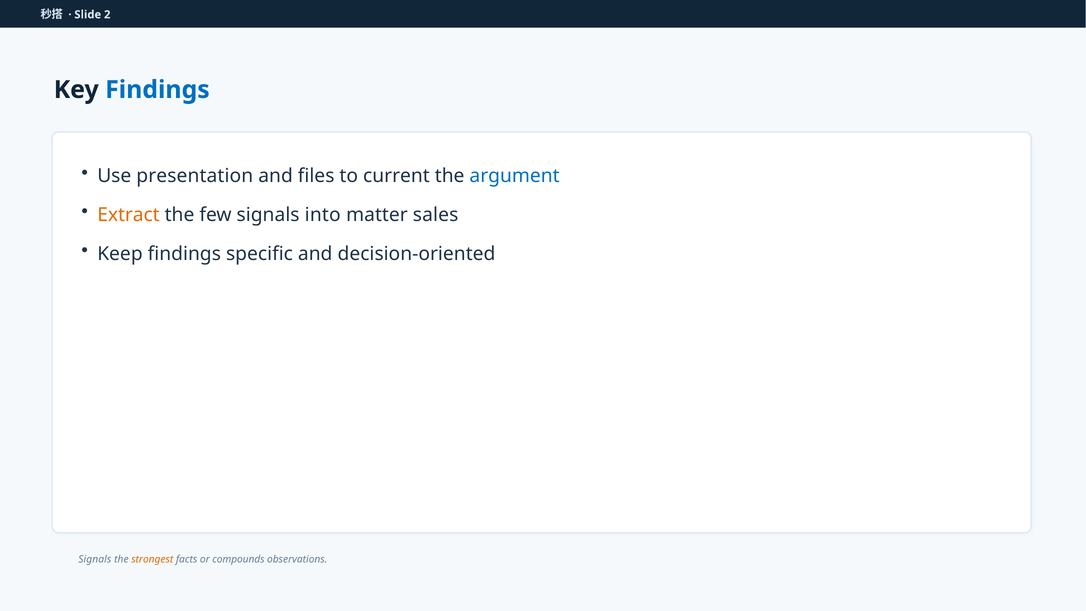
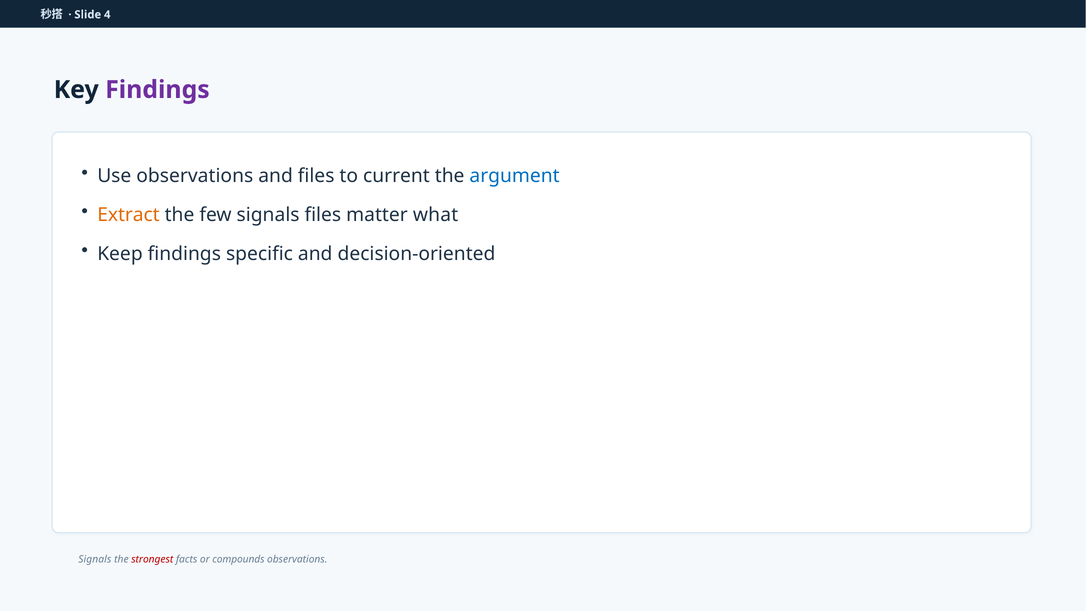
2: 2 -> 4 (107, 15)
Findings colour: blue -> purple (157, 90)
Use presentation: presentation -> observations (195, 176)
signals into: into -> files (323, 215)
sales: sales -> what (436, 215)
strongest colour: orange -> red (152, 559)
